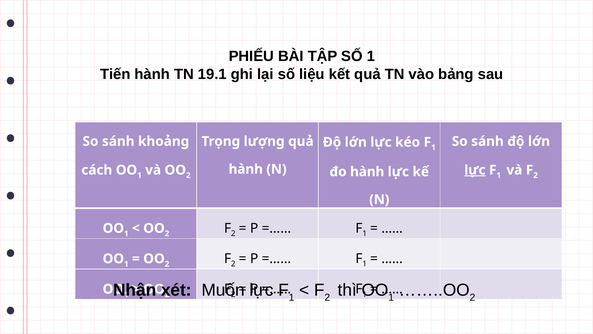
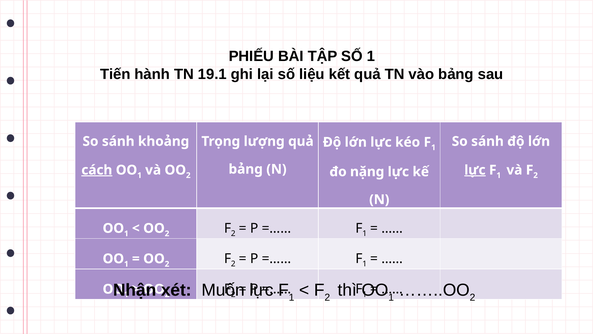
hành: hành -> bảng (246, 169)
cách underline: none -> present (97, 170)
đo hành: hành -> nặng (367, 172)
